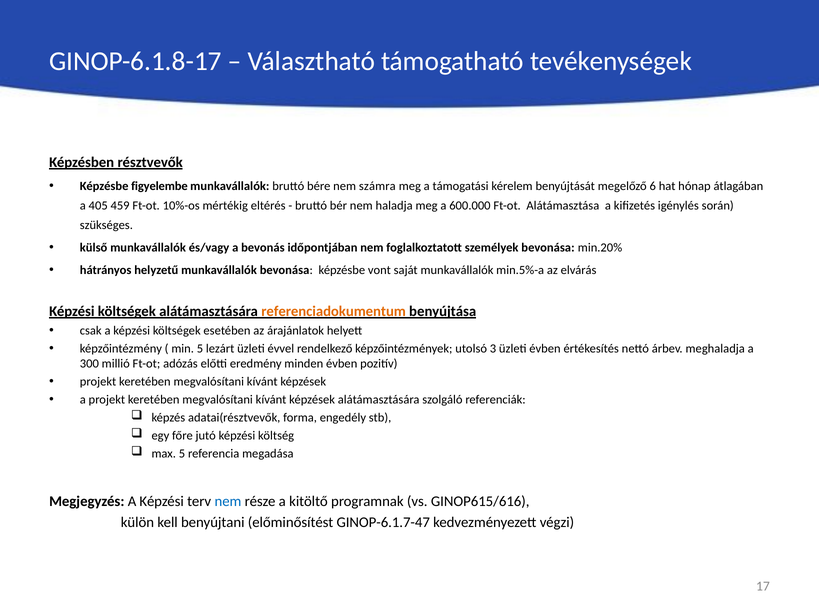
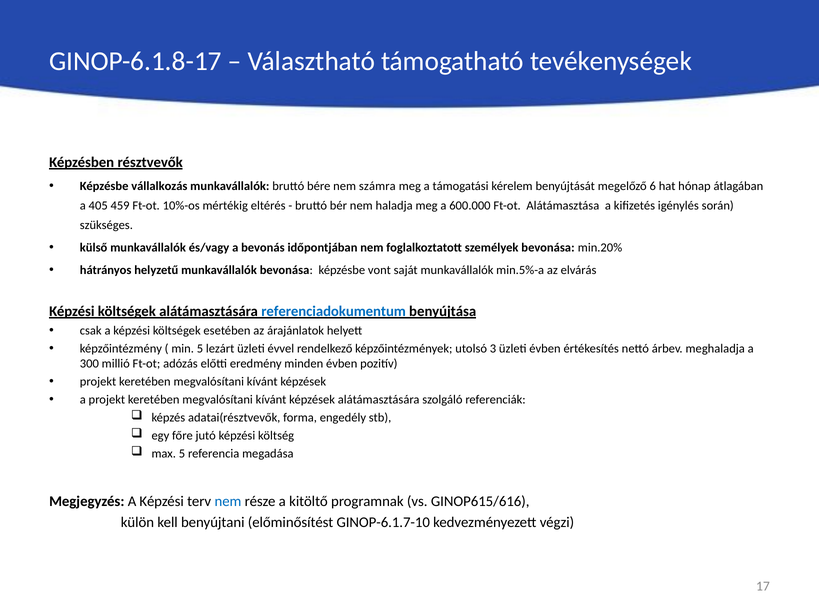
figyelembe: figyelembe -> vállalkozás (159, 186)
referenciadokumentum colour: orange -> blue (334, 311)
GINOP-6.1.7-47: GINOP-6.1.7-47 -> GINOP-6.1.7-10 (383, 523)
